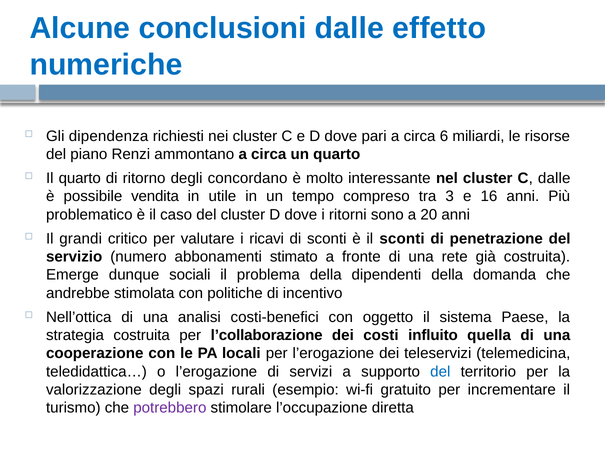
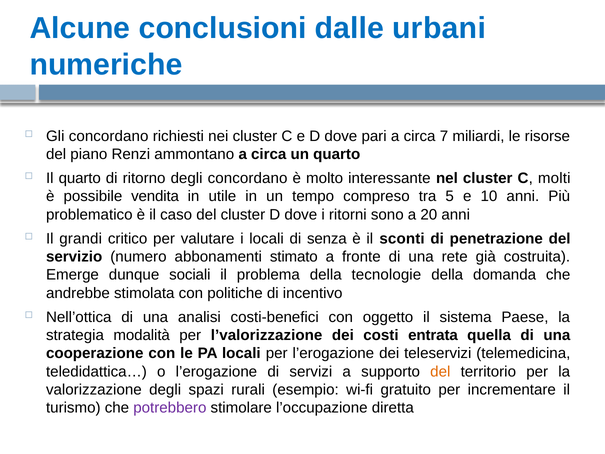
effetto: effetto -> urbani (439, 28)
Gli dipendenza: dipendenza -> concordano (109, 136)
6: 6 -> 7 (444, 136)
C dalle: dalle -> molti (554, 178)
3: 3 -> 5 (450, 196)
16: 16 -> 10 (489, 196)
i ricavi: ricavi -> locali (267, 239)
di sconti: sconti -> senza (327, 239)
dipendenti: dipendenti -> tecnologie (386, 275)
strategia costruita: costruita -> modalità (142, 335)
l’collaborazione: l’collaborazione -> l’valorizzazione (267, 335)
influito: influito -> entrata (433, 335)
del colour: blue -> orange (440, 371)
